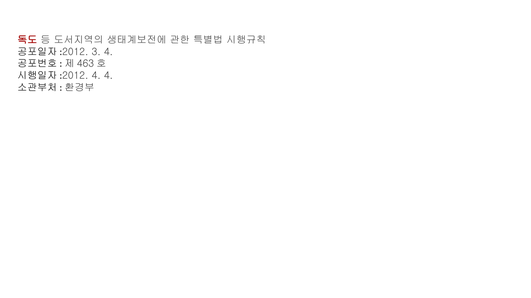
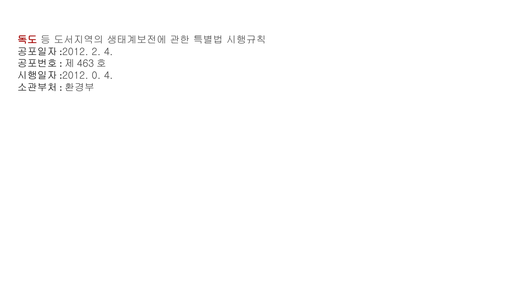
3: 3 -> 2 (96, 52)
4: 4 -> 0 (96, 76)
